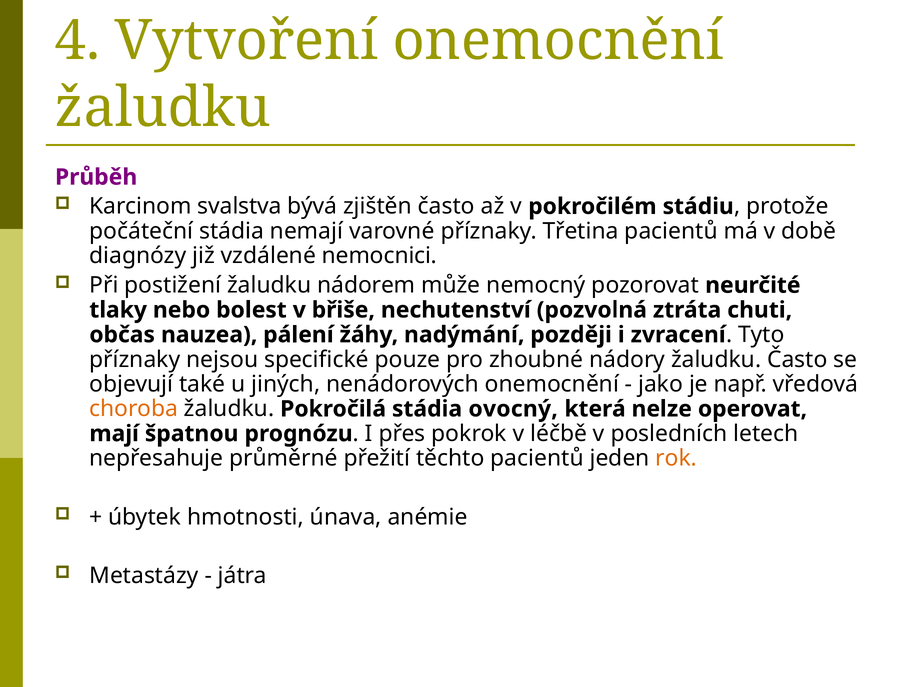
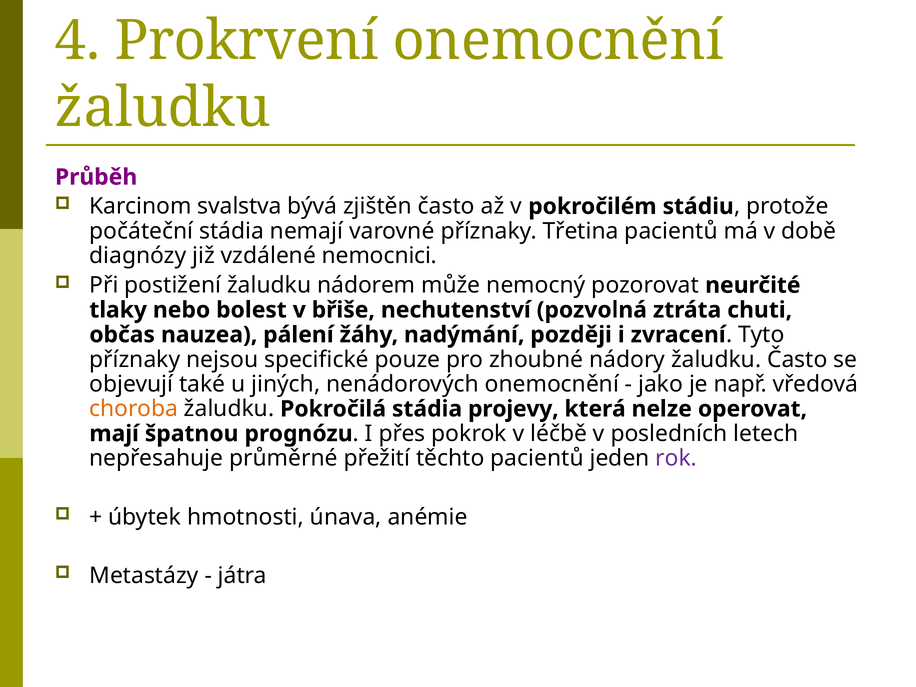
Vytvoření: Vytvoření -> Prokrvení (247, 41)
ovocný: ovocný -> projevy (513, 409)
rok colour: orange -> purple (676, 458)
